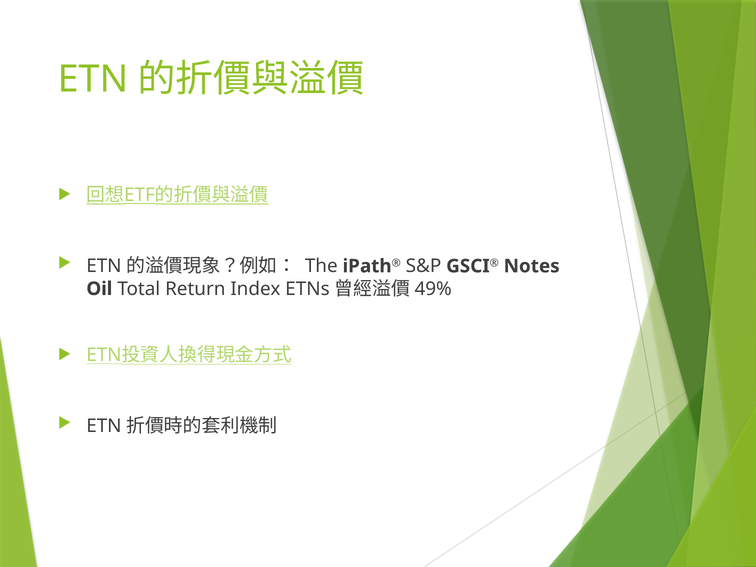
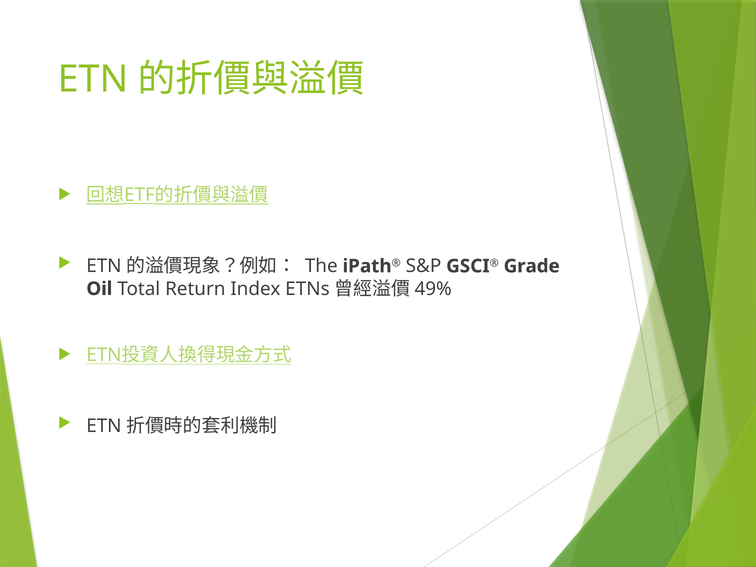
Notes: Notes -> Grade (532, 266)
